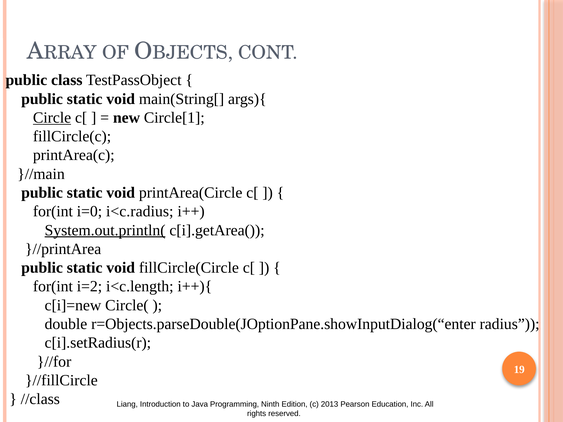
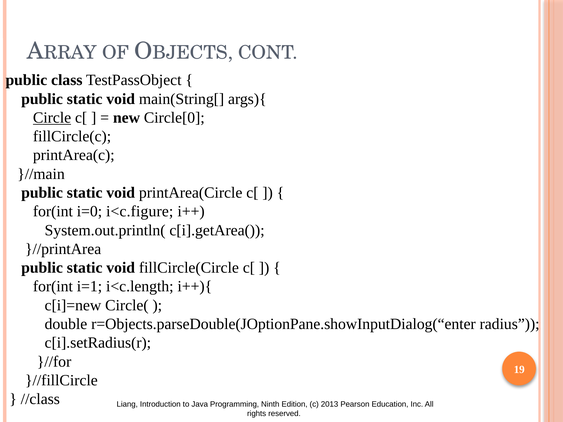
Circle[1: Circle[1 -> Circle[0 (174, 118)
i<c.radius: i<c.radius -> i<c.figure (140, 212)
System.out.println( underline: present -> none (105, 230)
i=2: i=2 -> i=1 (89, 287)
